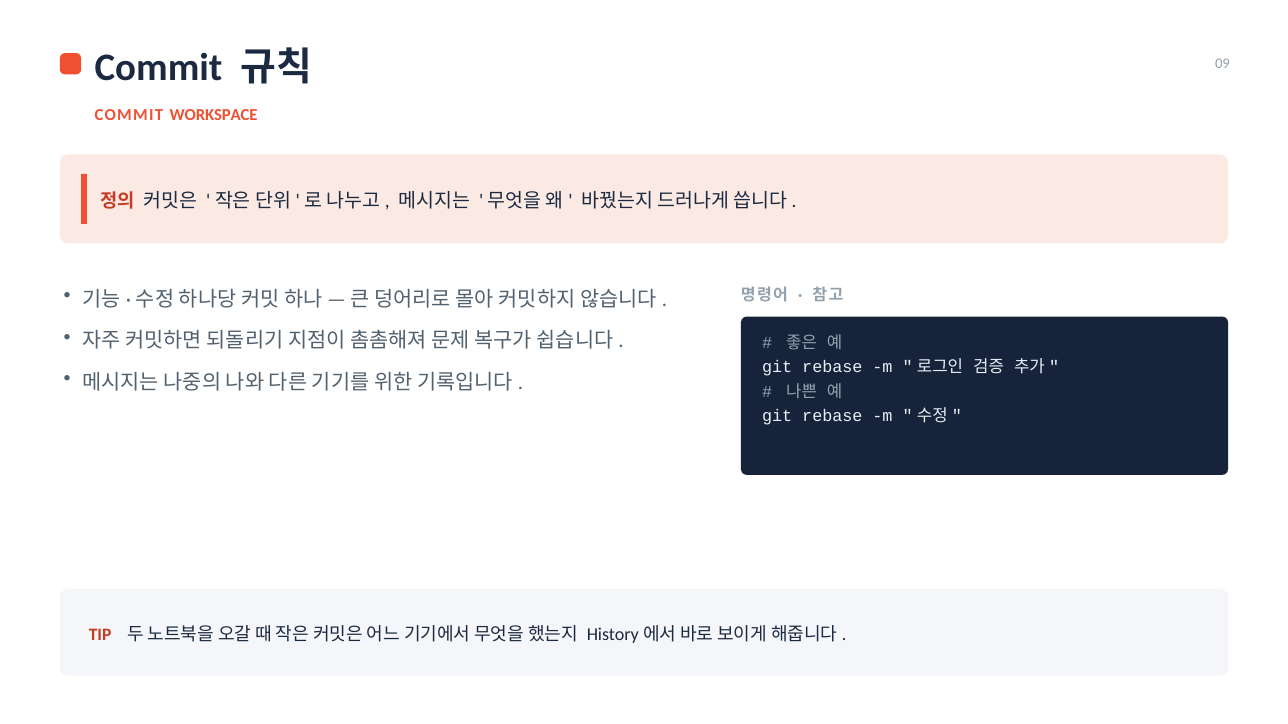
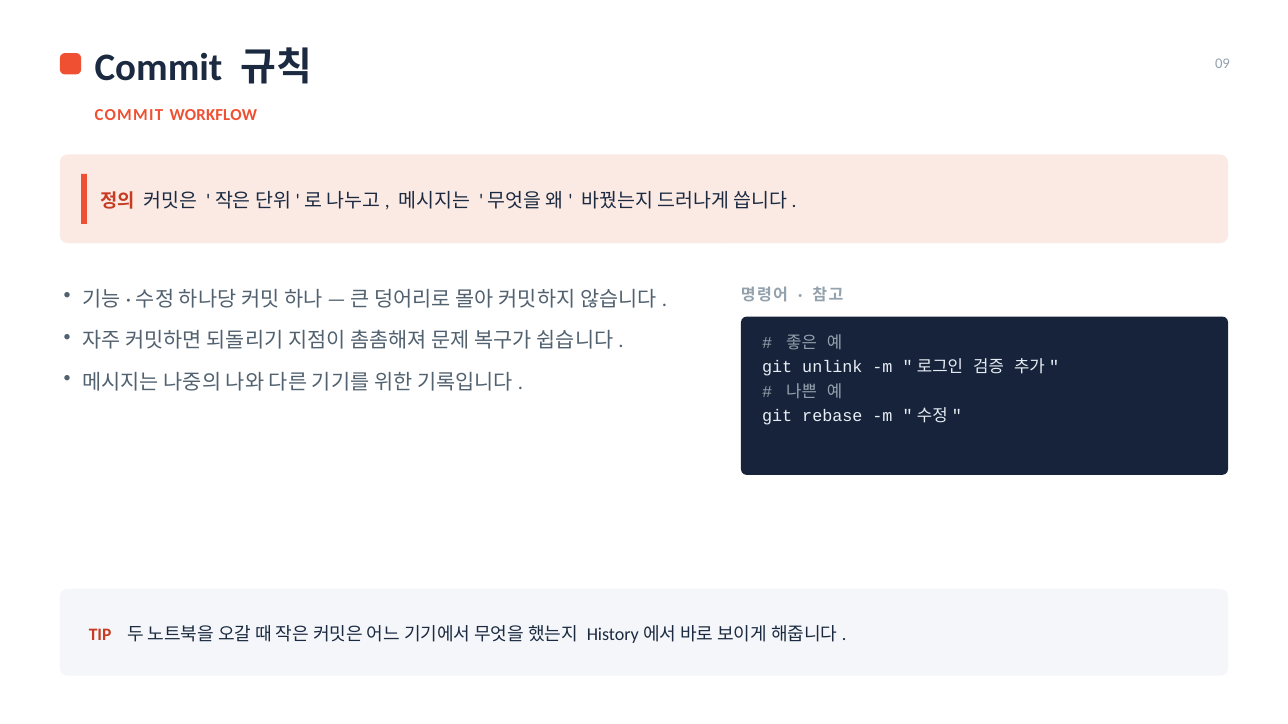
WORKSPACE: WORKSPACE -> WORKFLOW (213, 115)
rebase: rebase -> unlink (832, 368)
